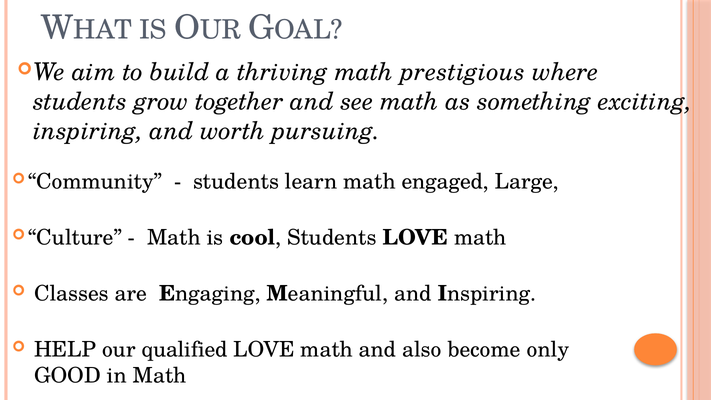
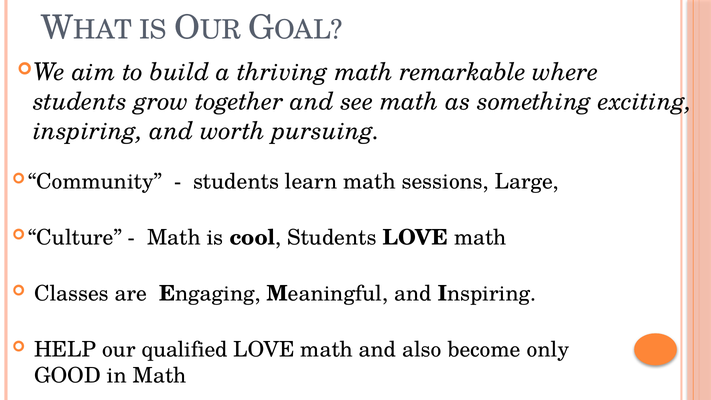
prestigious: prestigious -> remarkable (463, 72)
engaged: engaged -> sessions (445, 182)
